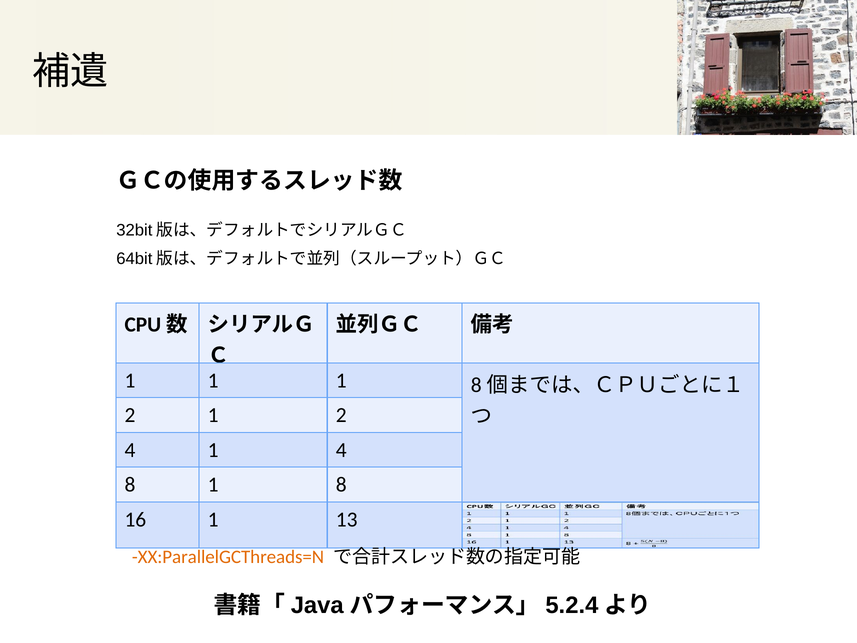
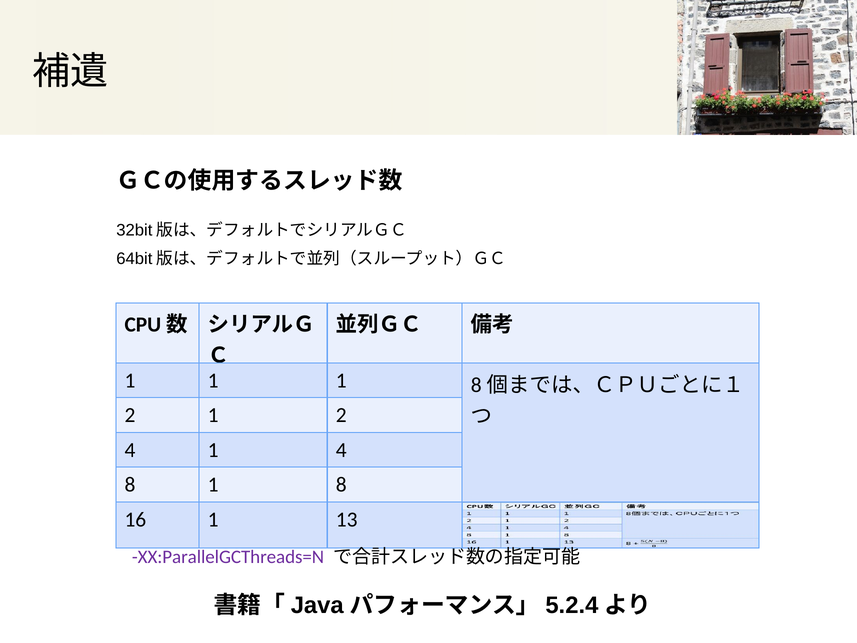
XX:ParallelGCThreads=N colour: orange -> purple (228, 557)
